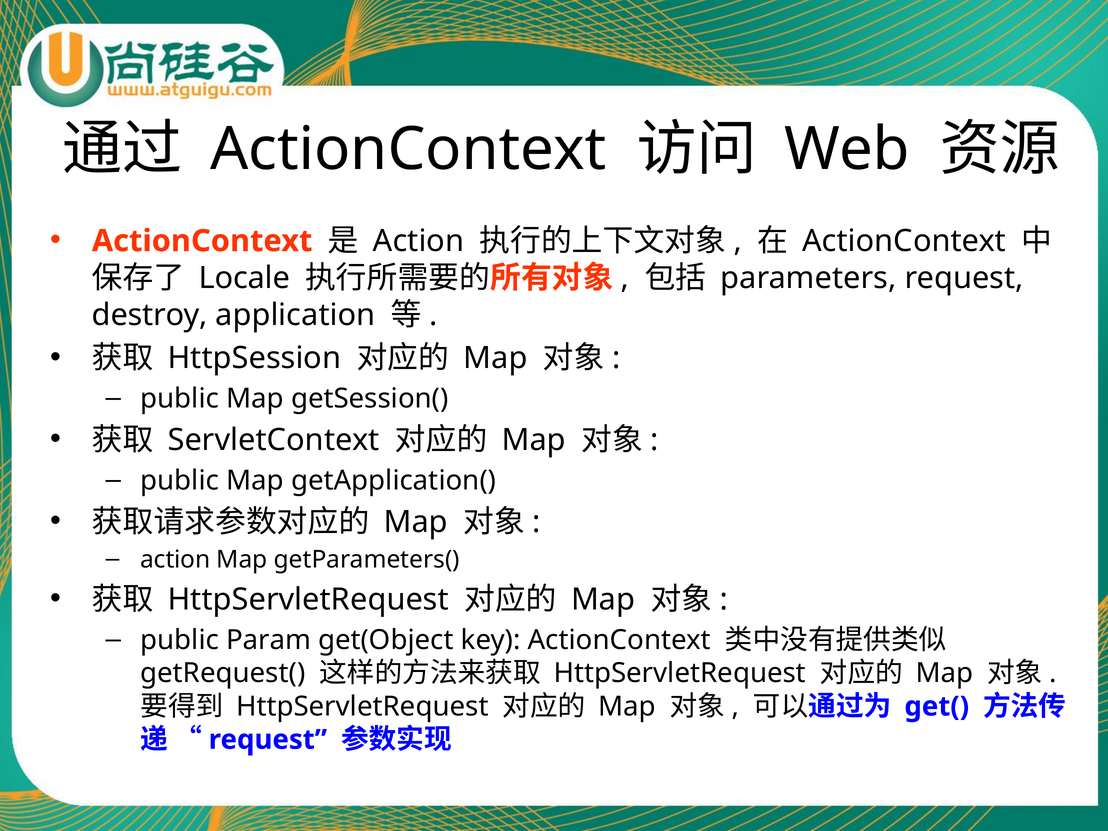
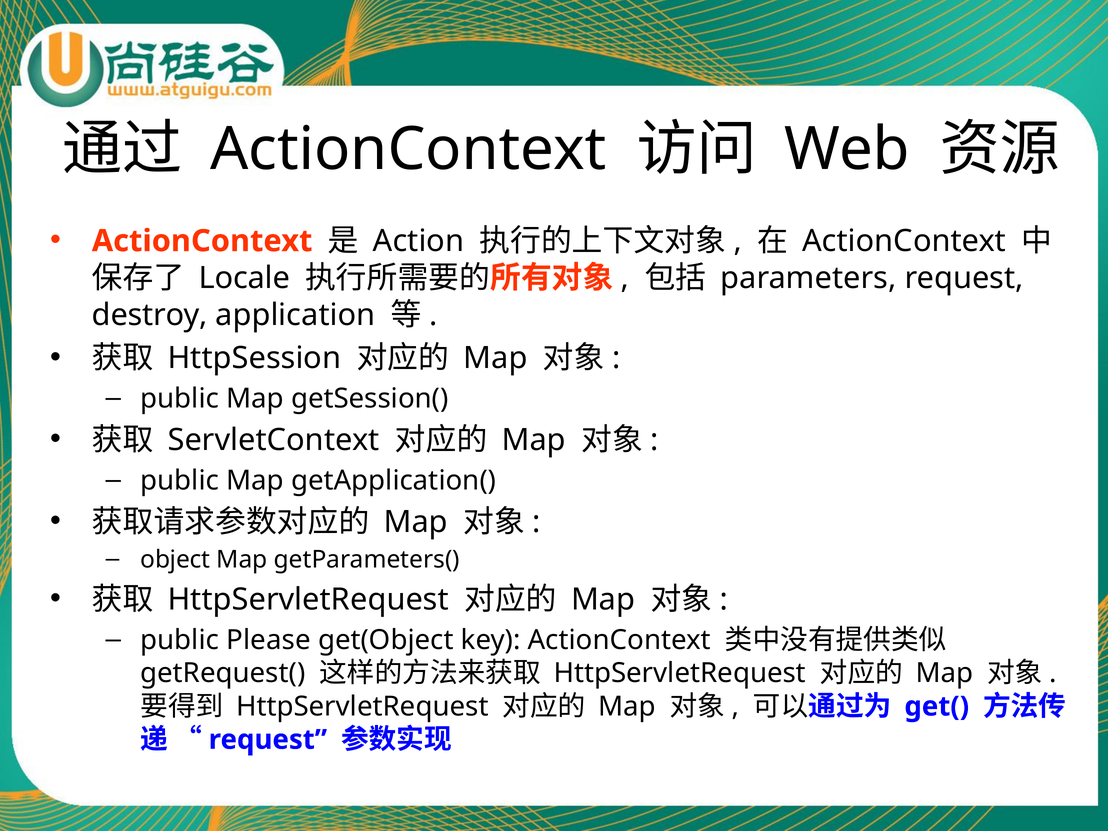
action: action -> object (175, 560)
Param: Param -> Please (268, 640)
